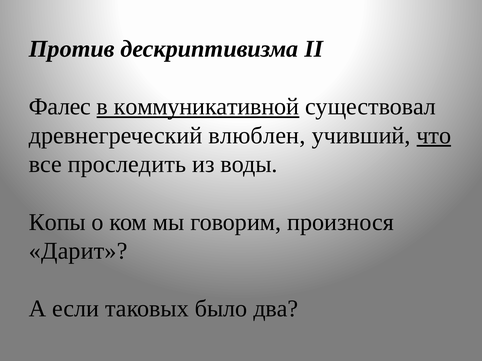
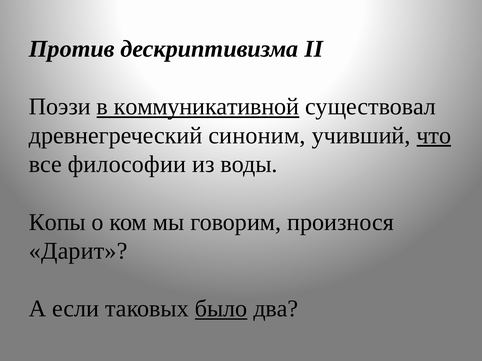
Фалес: Фалес -> Поэзи (60, 107)
влюблен: влюблен -> синоним (257, 136)
проследить: проследить -> философии (127, 165)
было underline: none -> present (221, 309)
